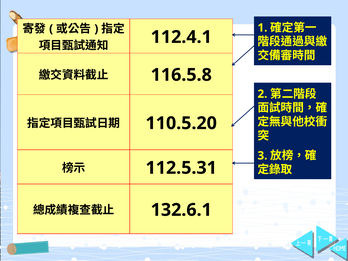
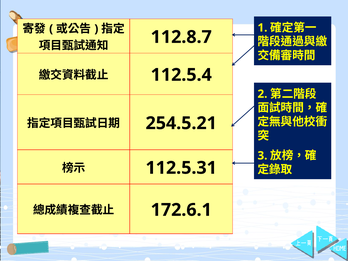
112.4.1: 112.4.1 -> 112.8.7 (181, 37)
116.5.8: 116.5.8 -> 112.5.4 (181, 75)
110.5.20: 110.5.20 -> 254.5.21 (181, 123)
132.6.1: 132.6.1 -> 172.6.1 (181, 210)
